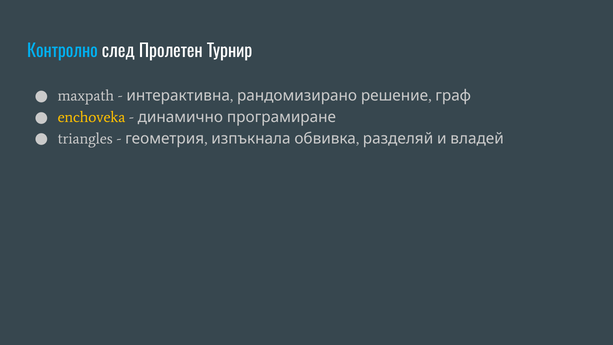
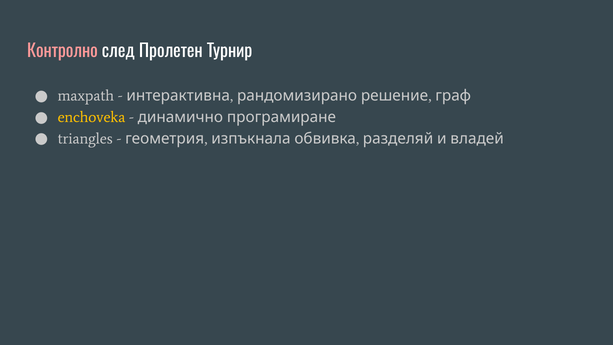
Контролно colour: light blue -> pink (62, 51)
